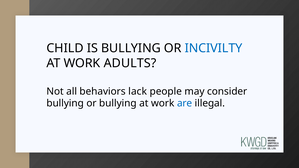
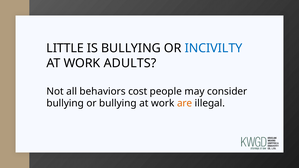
CHILD: CHILD -> LITTLE (65, 48)
lack: lack -> cost (138, 91)
are colour: blue -> orange (185, 103)
